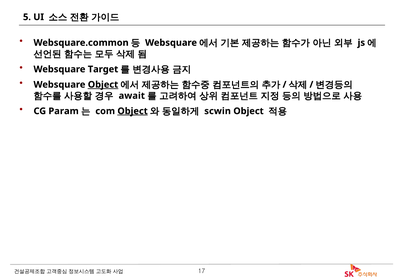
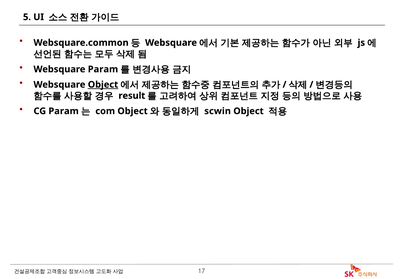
Websquare Target: Target -> Param (103, 69)
await: await -> result (132, 96)
Object underline: present -> none (133, 111)
